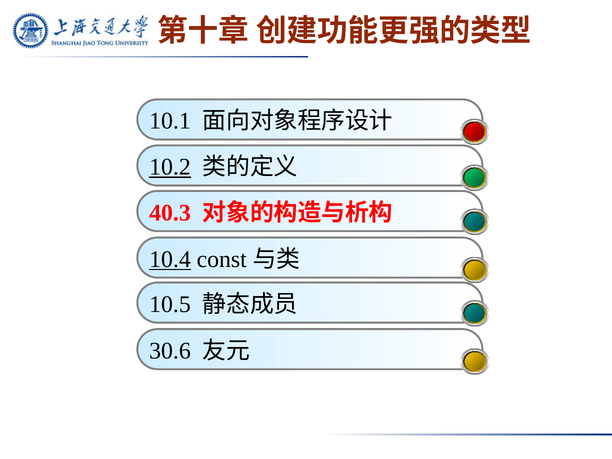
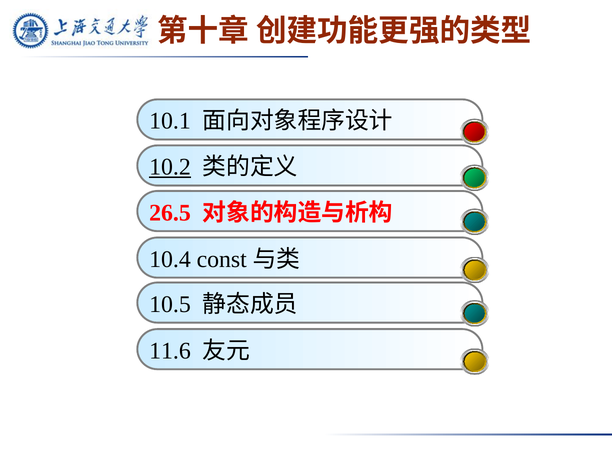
40.3: 40.3 -> 26.5 (170, 213)
10.4 underline: present -> none (170, 259)
30.6: 30.6 -> 11.6 (170, 351)
